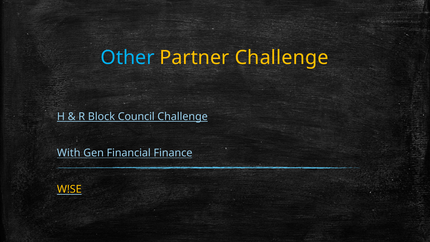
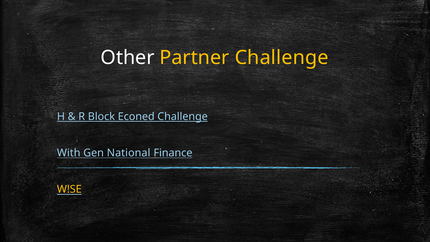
Other colour: light blue -> white (128, 58)
Council: Council -> Econed (136, 116)
Financial: Financial -> National (129, 153)
